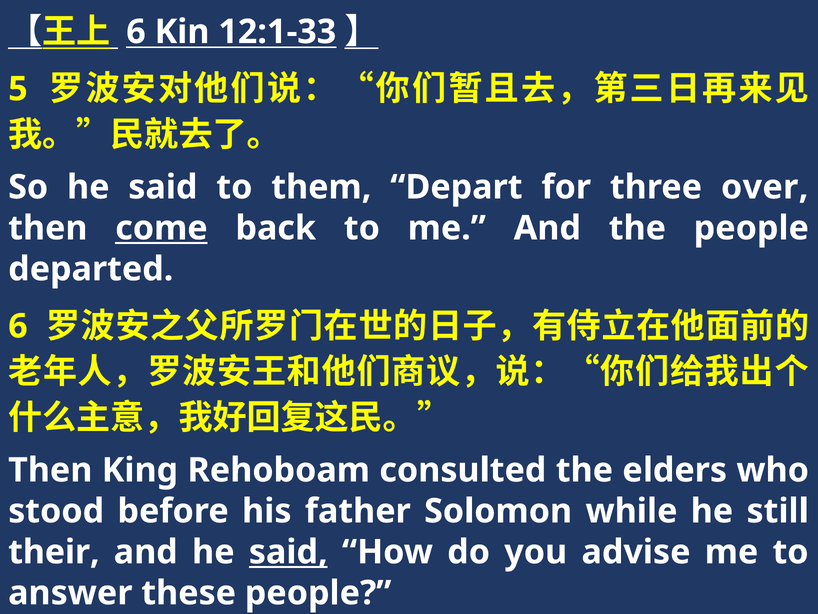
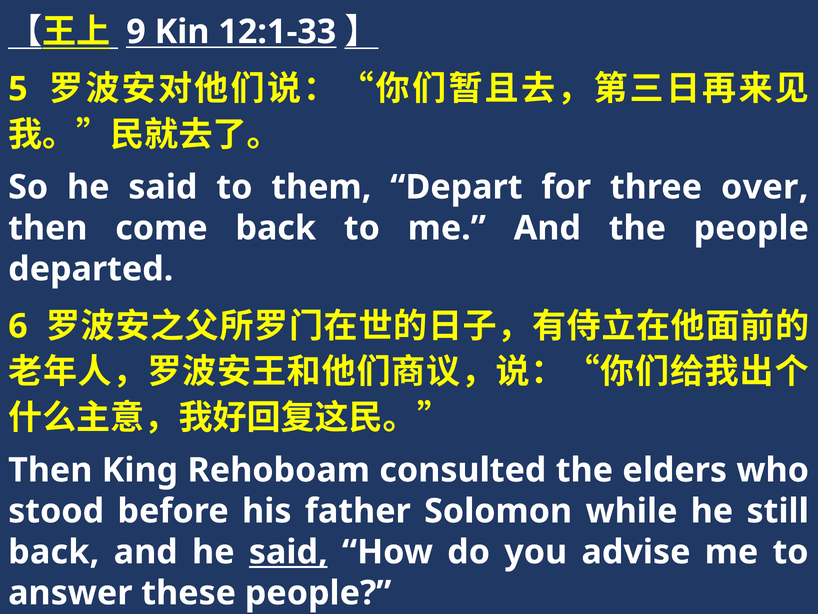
6: 6 -> 9 (136, 32)
come underline: present -> none (161, 228)
their: their -> back (54, 552)
